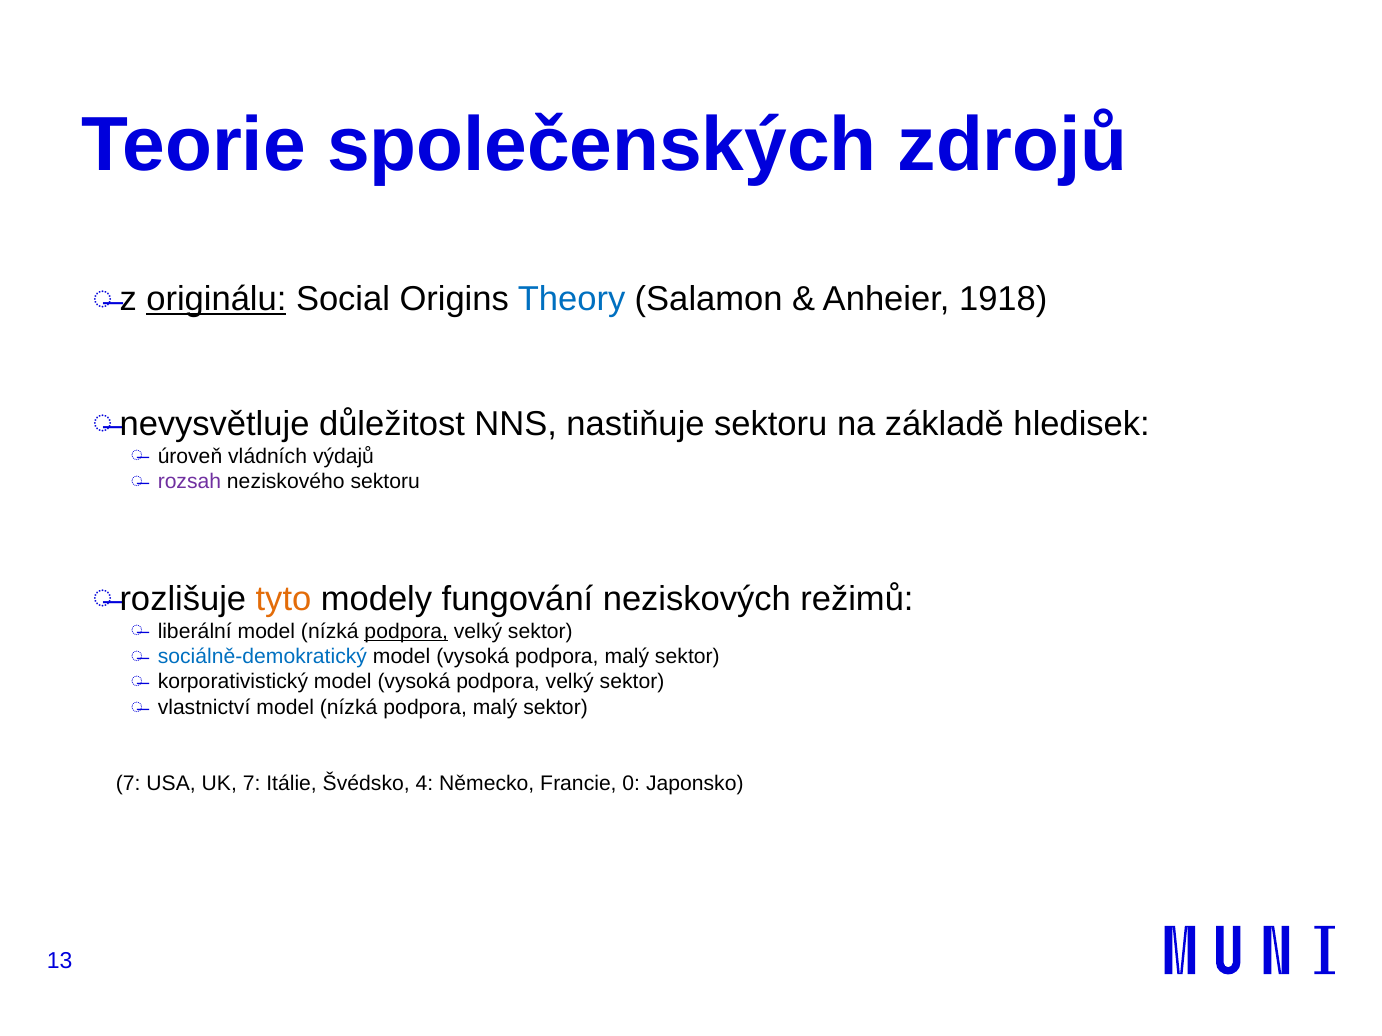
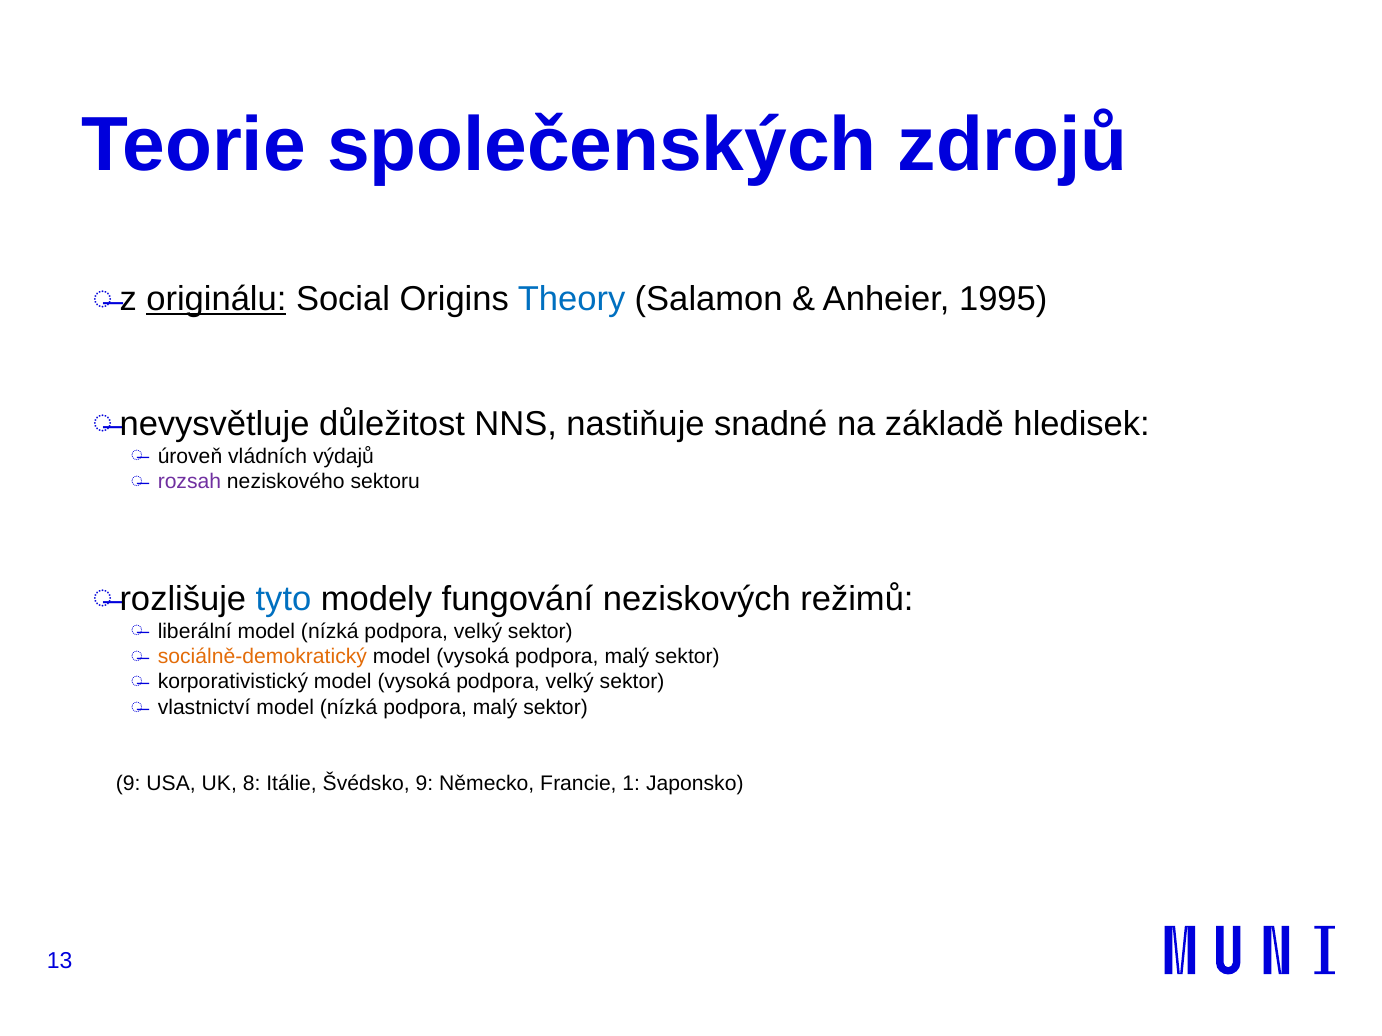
1918: 1918 -> 1995 (1003, 300)
nastiňuje sektoru: sektoru -> snadné (771, 424)
tyto colour: orange -> blue (283, 599)
podpora underline: present -> none (406, 631)
sociálně-demokratický colour: blue -> orange (262, 657)
7: 7 -> 9 (128, 784)
UK 7: 7 -> 8 (252, 784)
Švédsko 4: 4 -> 9 (424, 784)
0: 0 -> 1 (631, 784)
